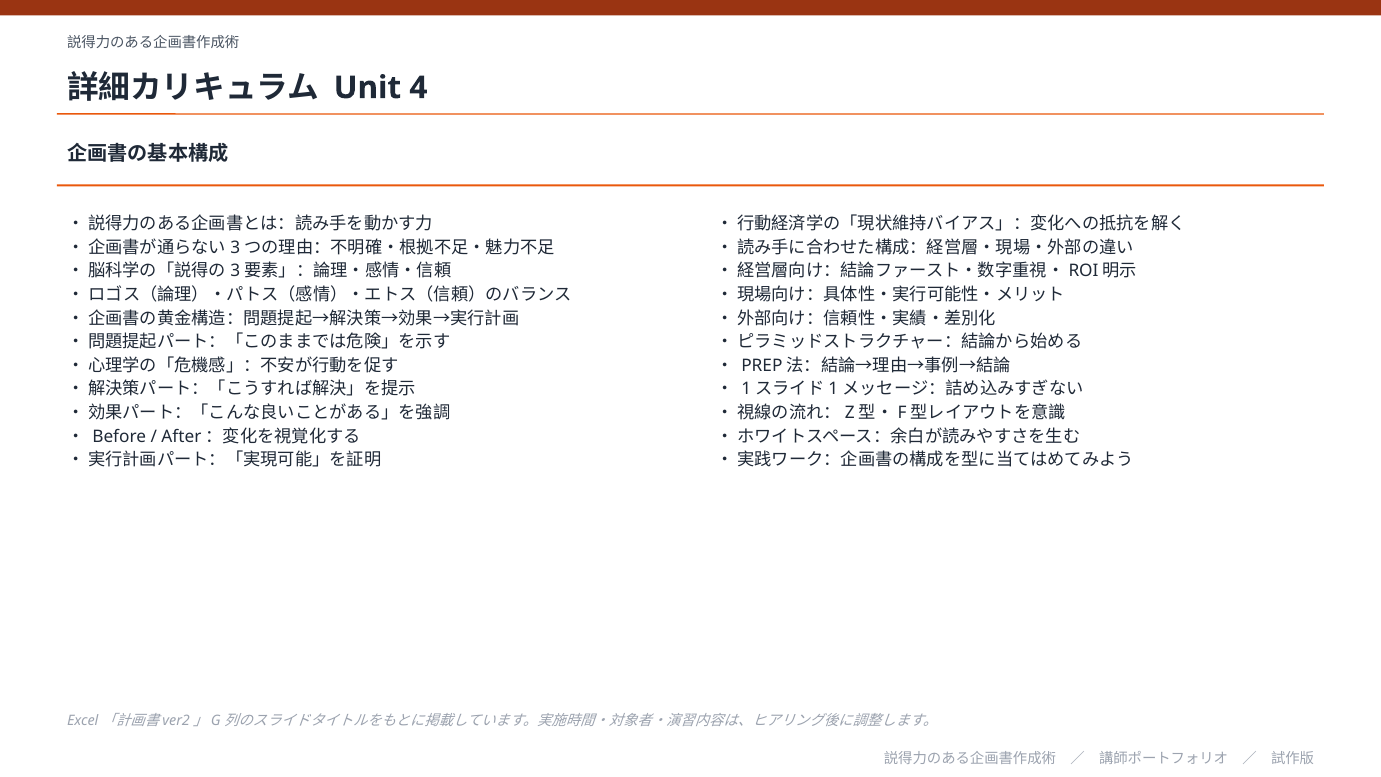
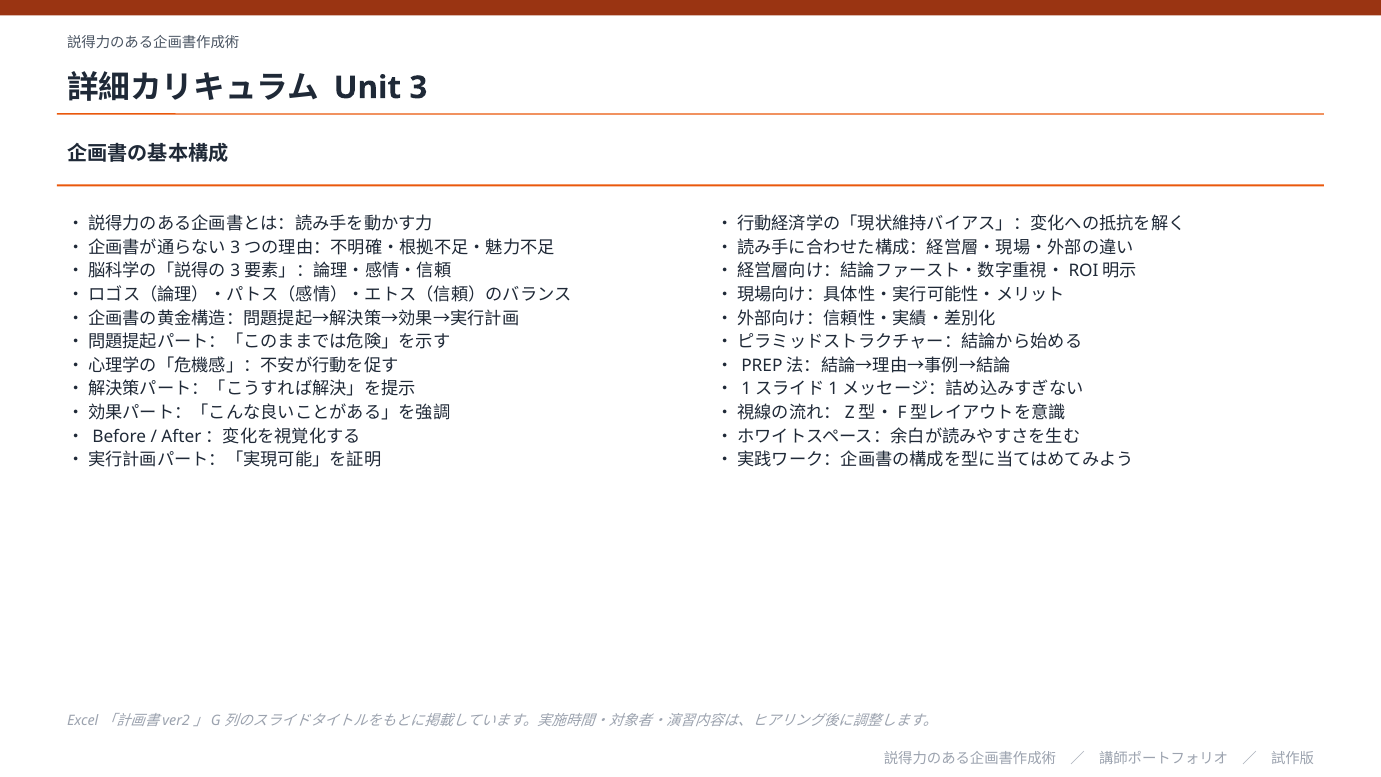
4: 4 -> 3 (418, 88)
